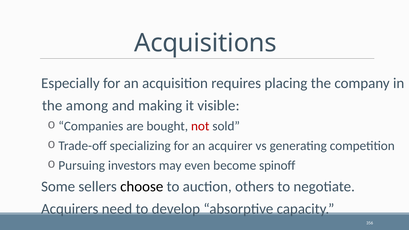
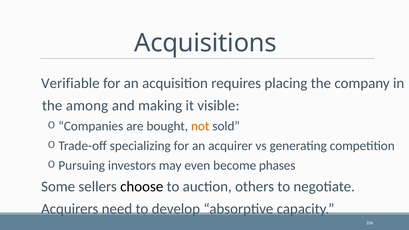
Especially: Especially -> Verifiable (70, 83)
not colour: red -> orange (200, 126)
spinoff: spinoff -> phases (277, 165)
